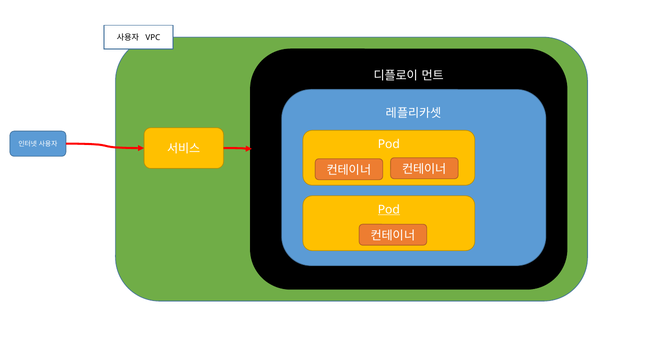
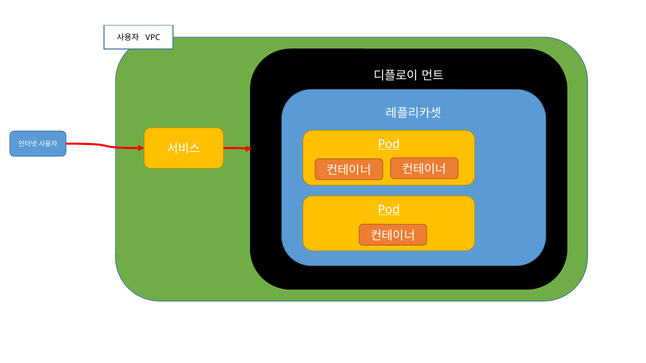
Pod underline: none -> present (389, 144)
